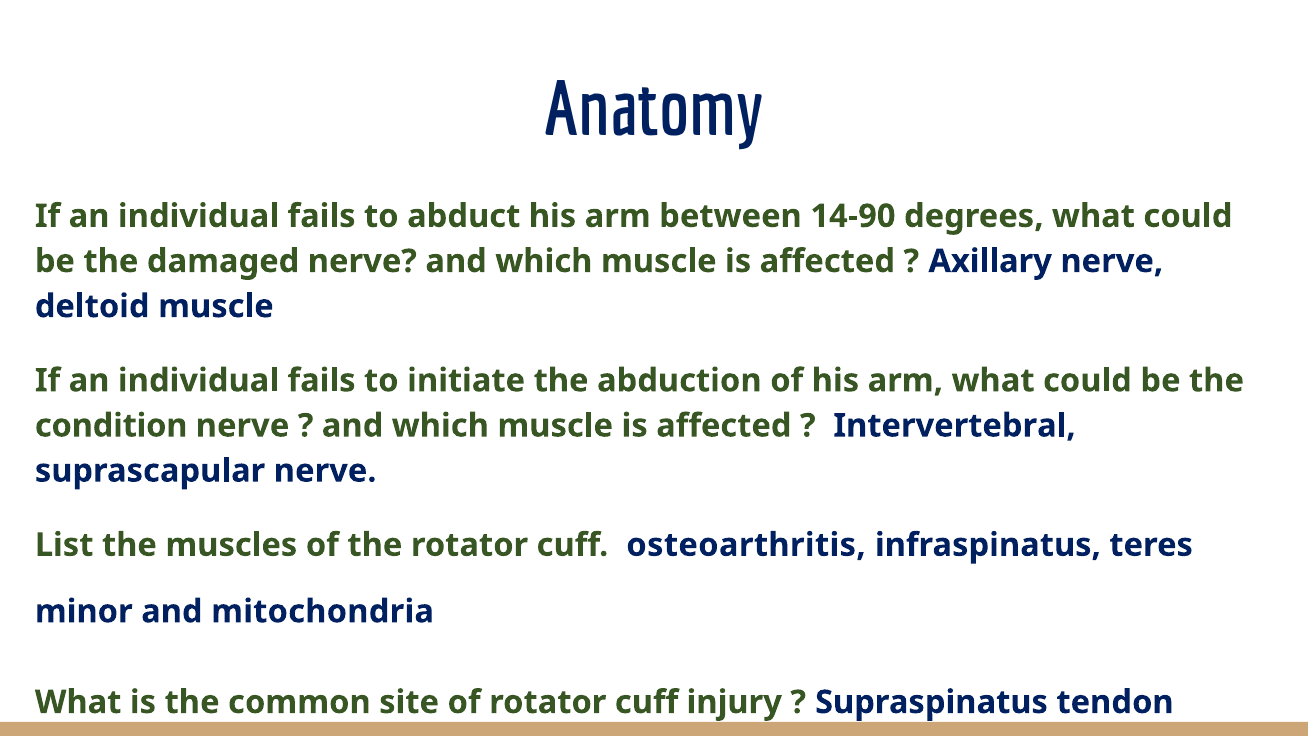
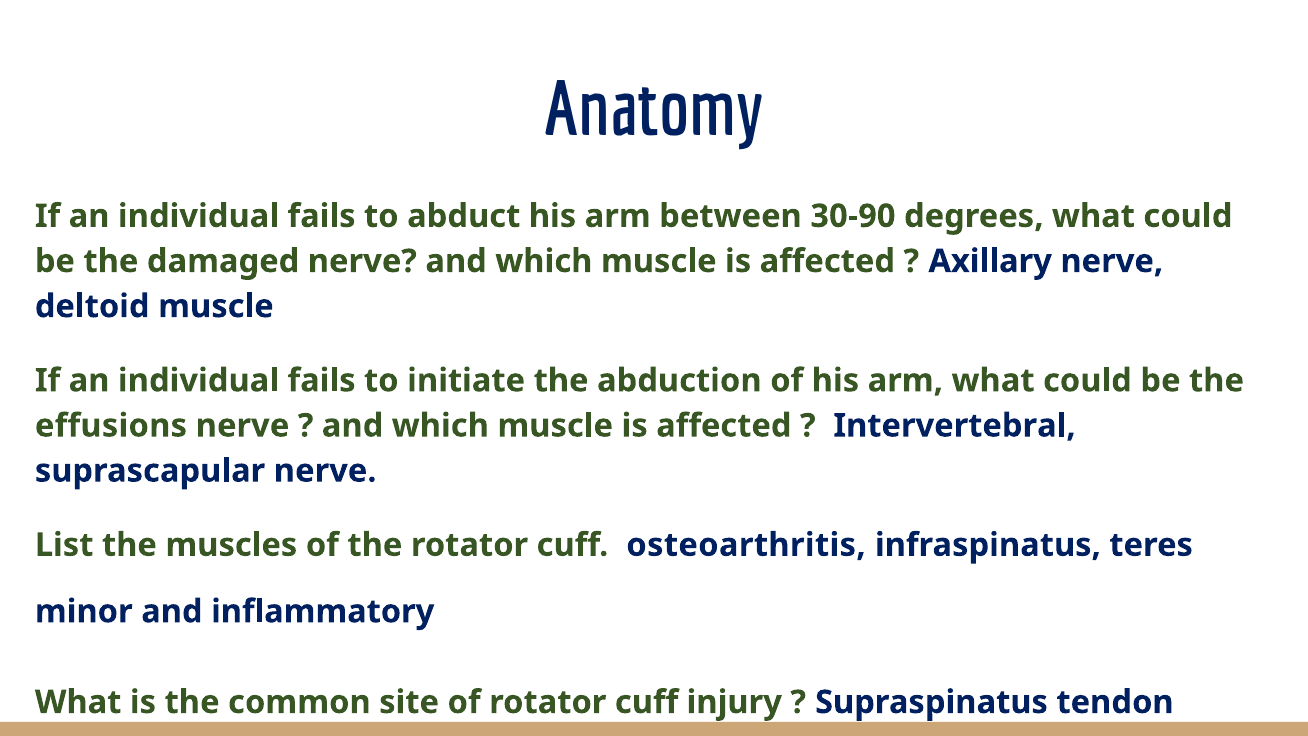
14-90: 14-90 -> 30-90 (853, 216)
condition: condition -> effusions (111, 426)
mitochondria: mitochondria -> inflammatory (323, 611)
